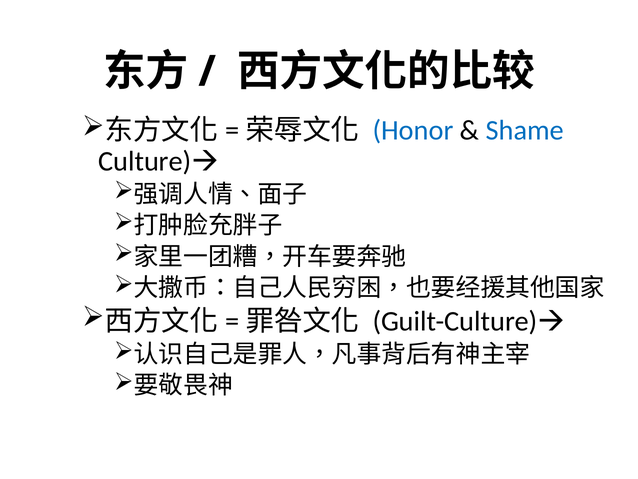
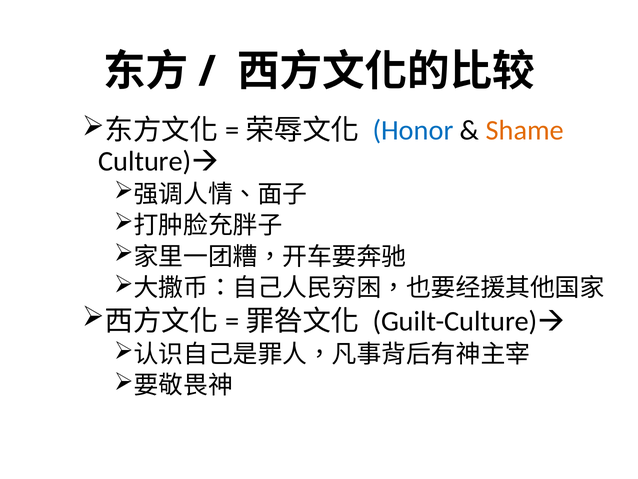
Shame colour: blue -> orange (525, 130)
